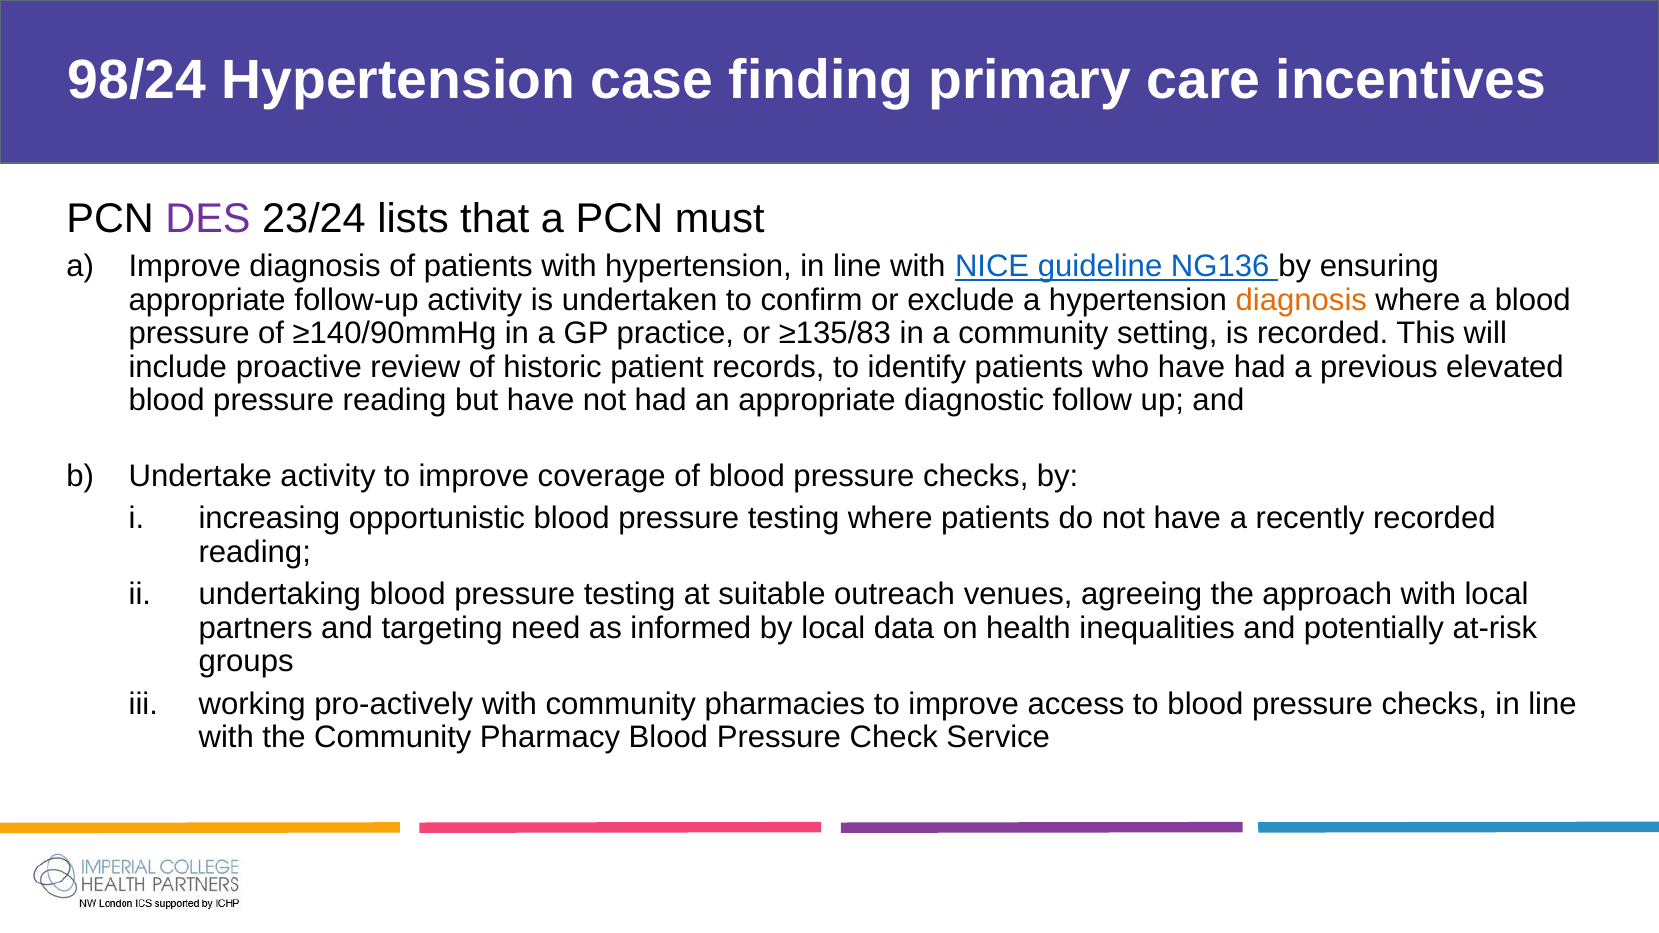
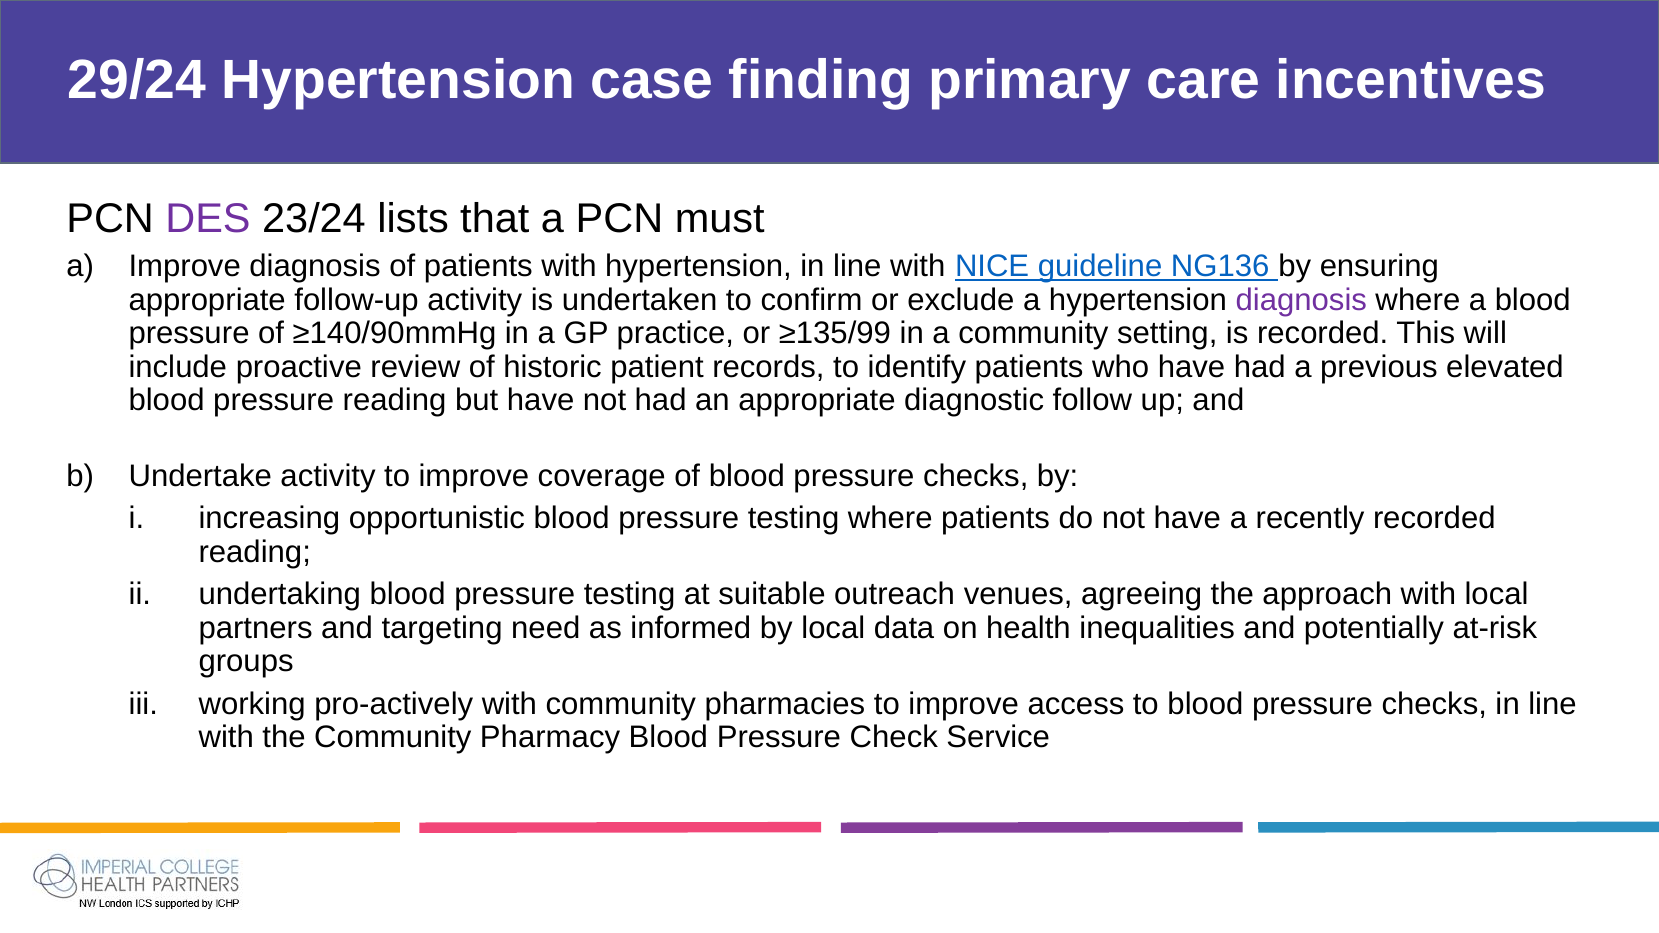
98/24: 98/24 -> 29/24 (137, 80)
diagnosis colour: orange -> purple (1301, 300)
≥135/83: ≥135/83 -> ≥135/99 (835, 333)
